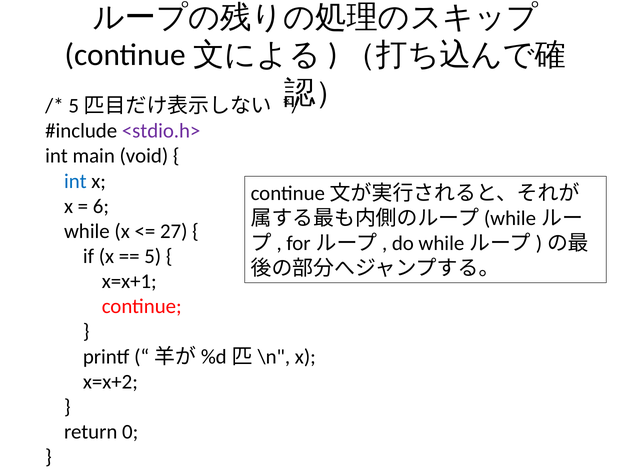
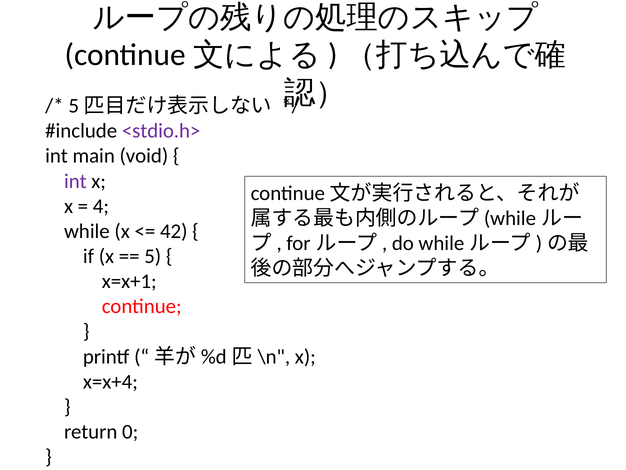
int colour: blue -> purple (75, 181)
6: 6 -> 4 (101, 206)
27: 27 -> 42 (174, 231)
x=x+2: x=x+2 -> x=x+4 (110, 381)
